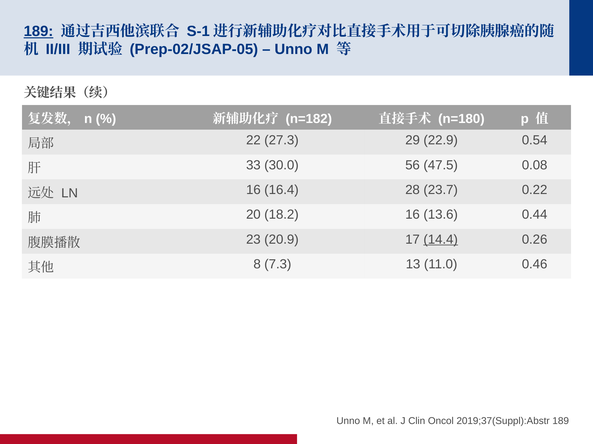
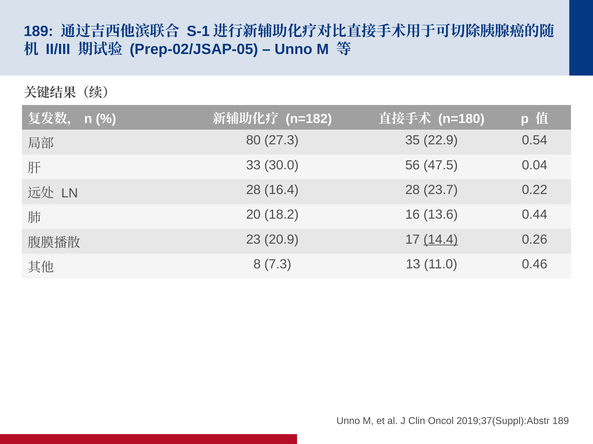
189 underline: present -> none (38, 31)
22: 22 -> 80 (253, 140)
29: 29 -> 35 (413, 140)
0.08: 0.08 -> 0.04 (535, 165)
LN 16: 16 -> 28 (253, 190)
